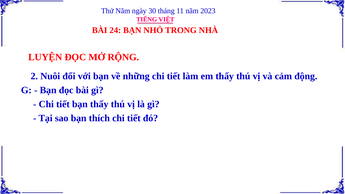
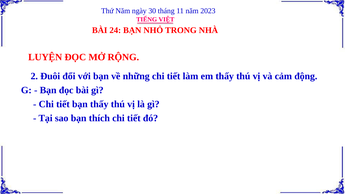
Nuôi: Nuôi -> Đuôi (50, 76)
